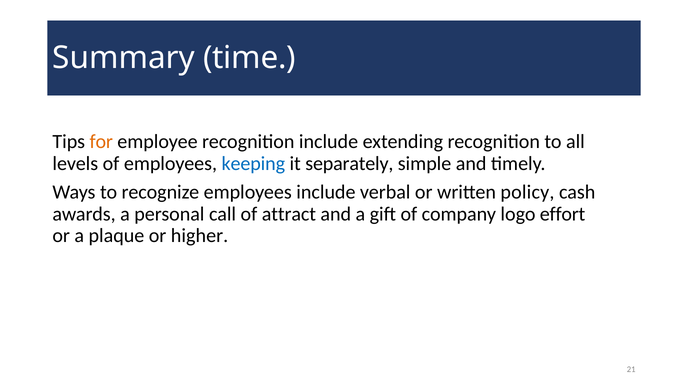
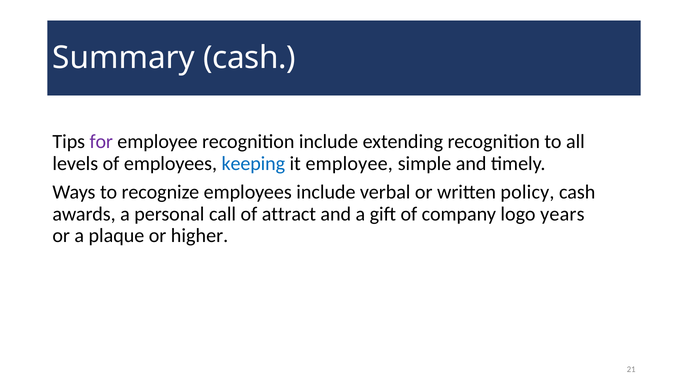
Summary time: time -> cash (250, 58)
for colour: orange -> purple (101, 142)
it separately: separately -> employee (349, 163)
effort: effort -> years (562, 214)
